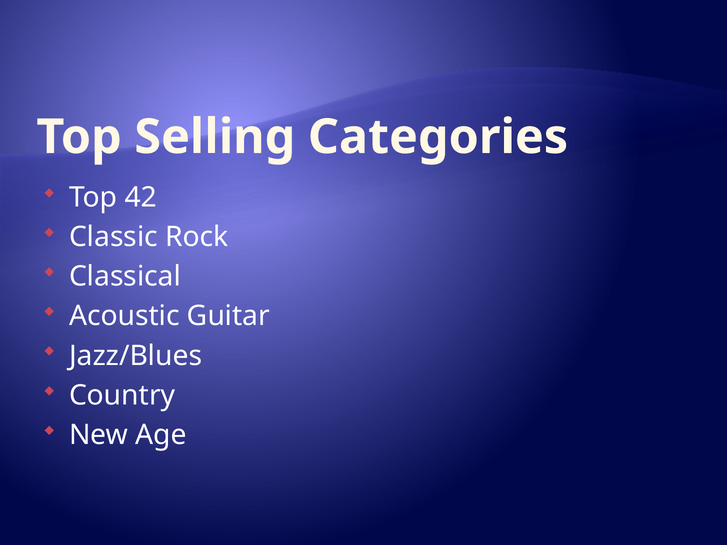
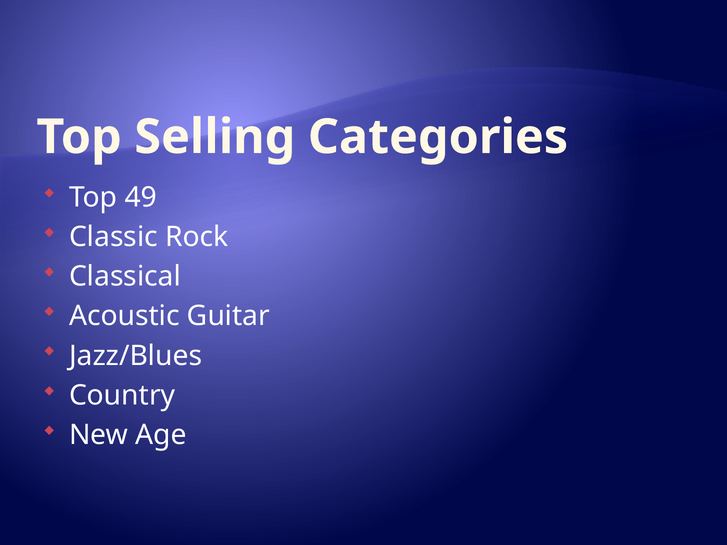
42: 42 -> 49 (141, 197)
